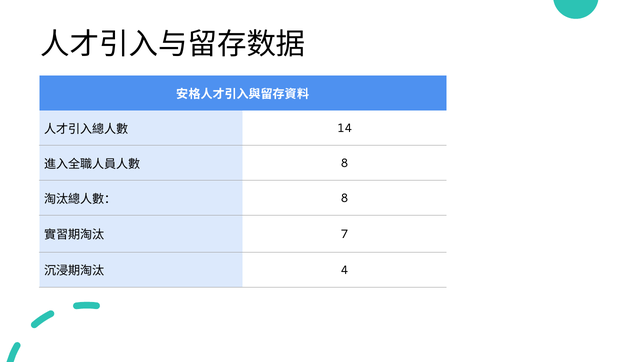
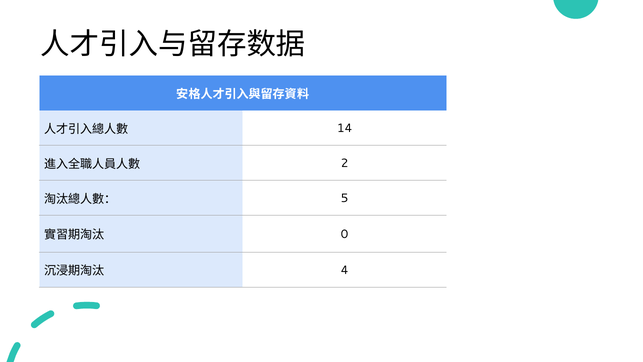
8: 8 -> 2 (345, 163)
8: 8 -> 5 (345, 198)
7: 7 -> 0 (345, 234)
